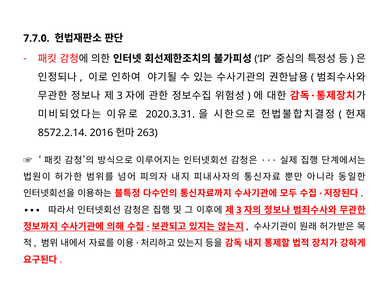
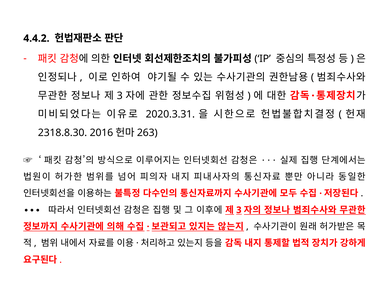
7.7.0: 7.7.0 -> 4.4.2 (36, 38)
8572.2.14: 8572.2.14 -> 2318.8.30 (63, 133)
